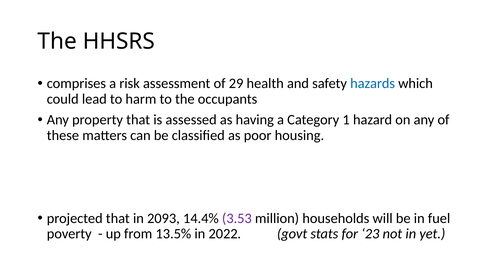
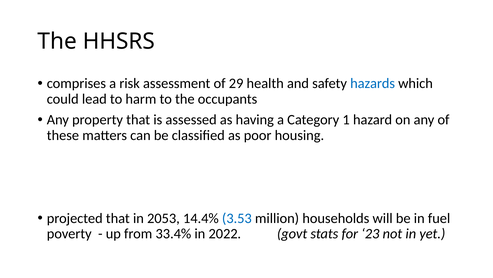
2093: 2093 -> 2053 (163, 218)
3.53 colour: purple -> blue (237, 218)
13.5%: 13.5% -> 33.4% (173, 233)
